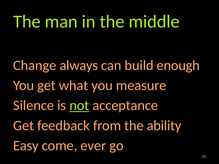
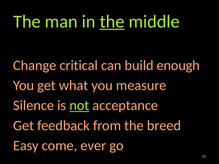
the underline: none -> present (112, 22)
always: always -> critical (79, 65)
ability: ability -> breed (164, 126)
